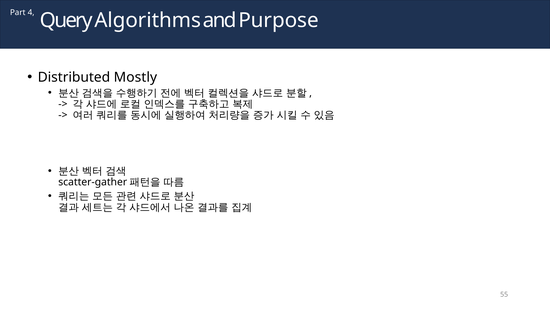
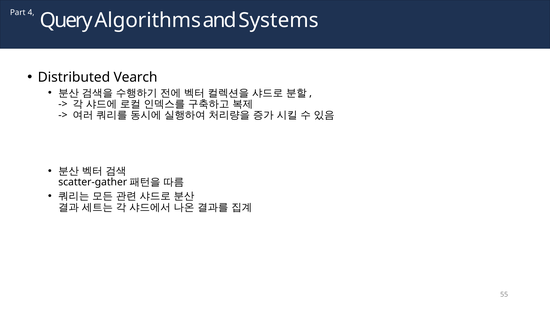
Purpose: Purpose -> Systems (279, 20)
Mostly: Mostly -> Vearch (136, 77)
